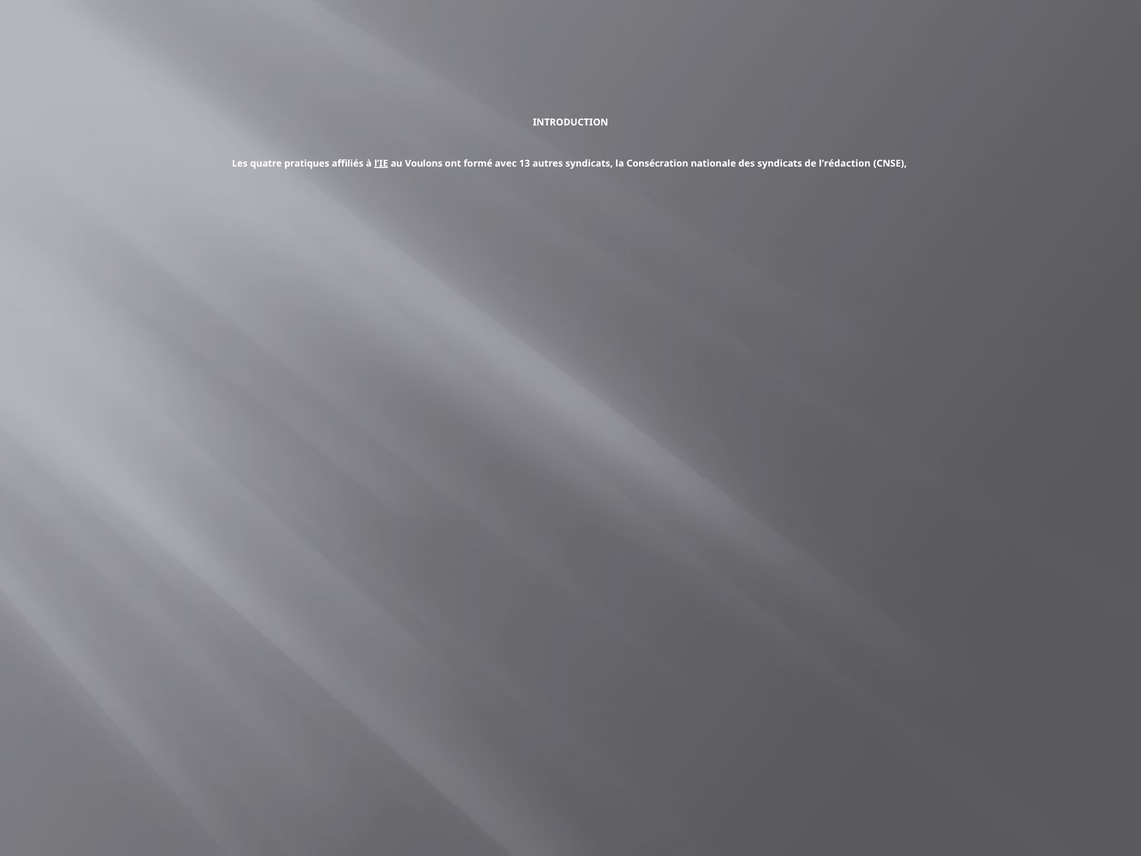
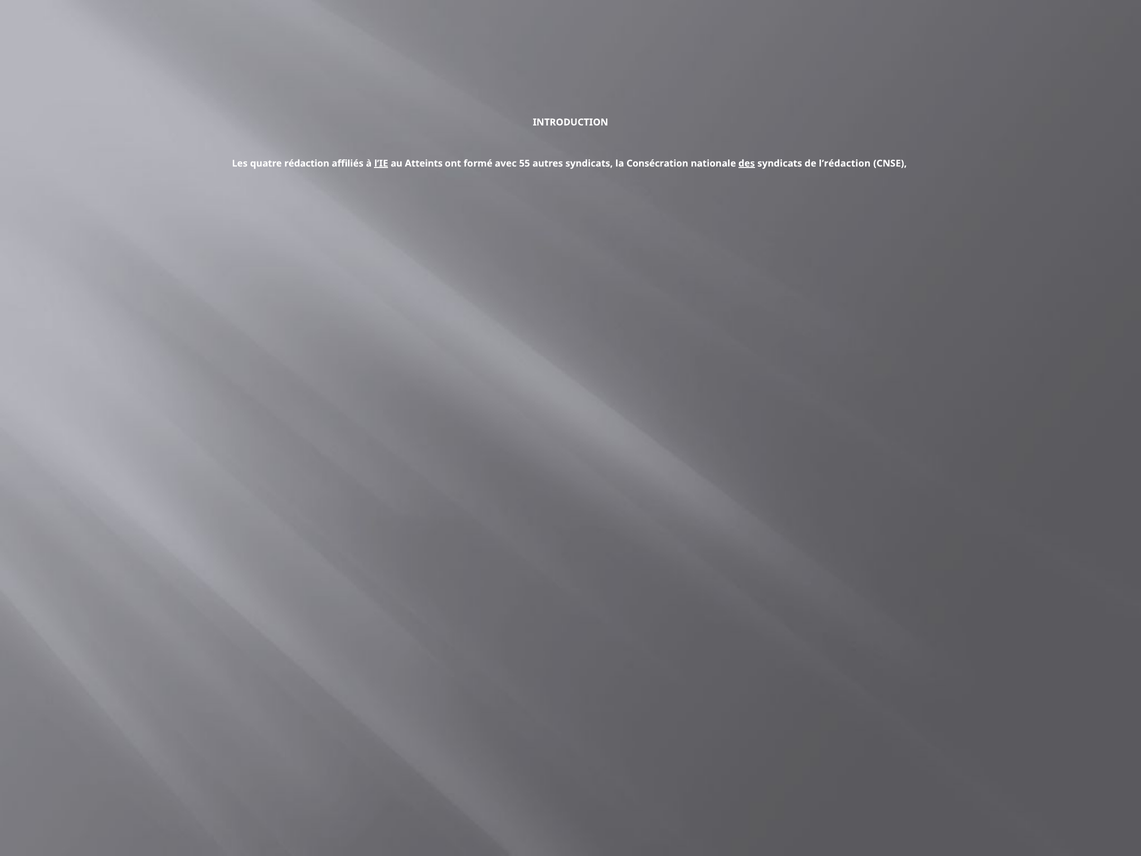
pratiques: pratiques -> rédaction (307, 163)
Voulons: Voulons -> Atteints (424, 163)
13: 13 -> 55 (525, 163)
des underline: none -> present (747, 163)
